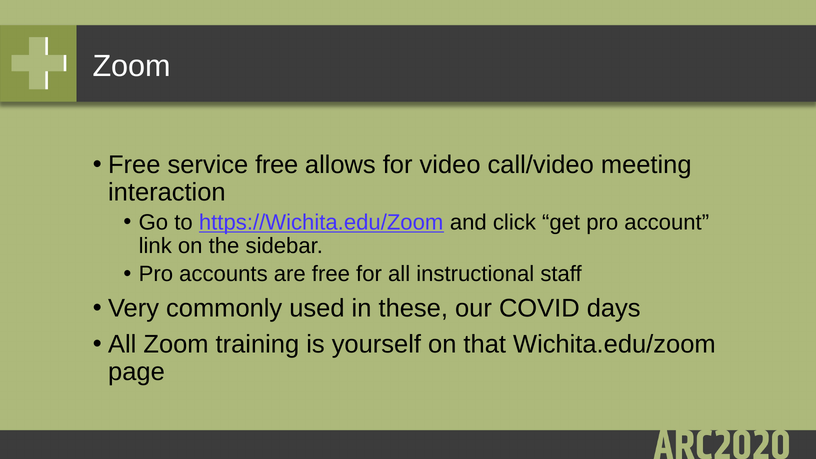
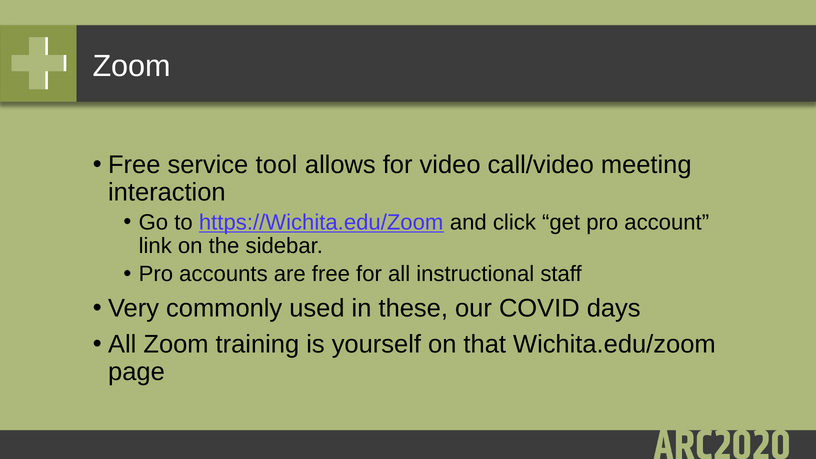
service free: free -> tool (276, 165)
